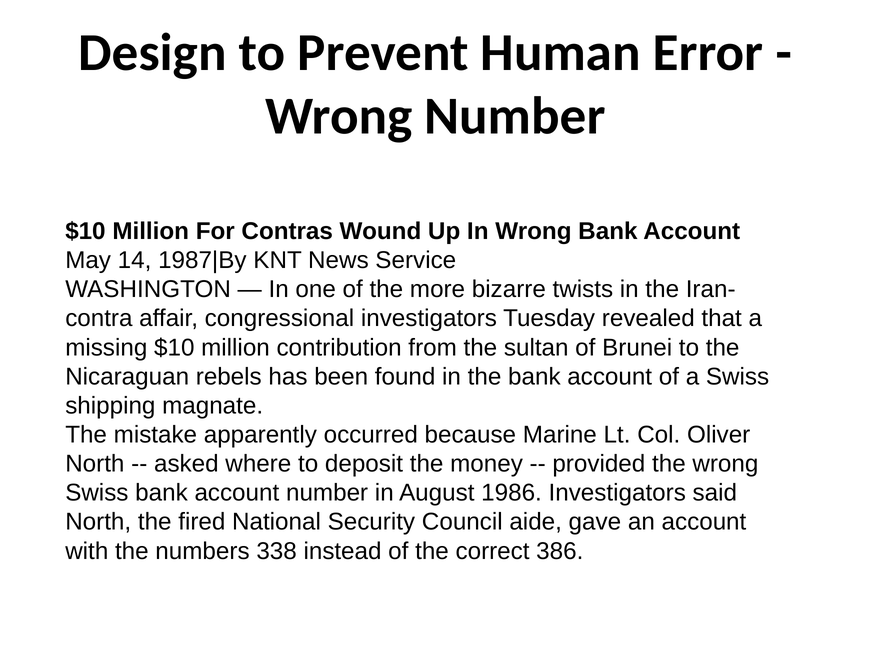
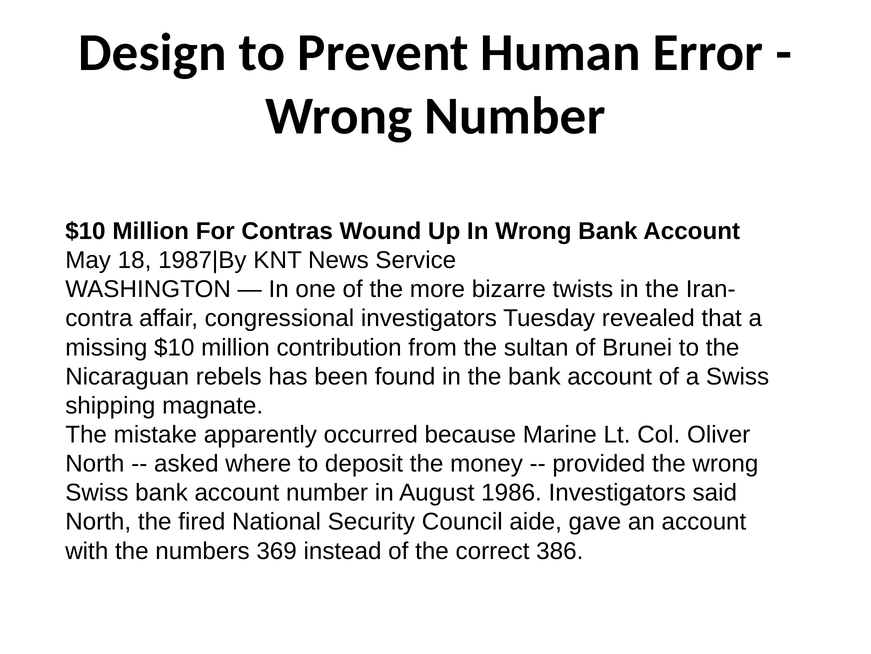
14: 14 -> 18 (135, 260)
338: 338 -> 369 (277, 550)
